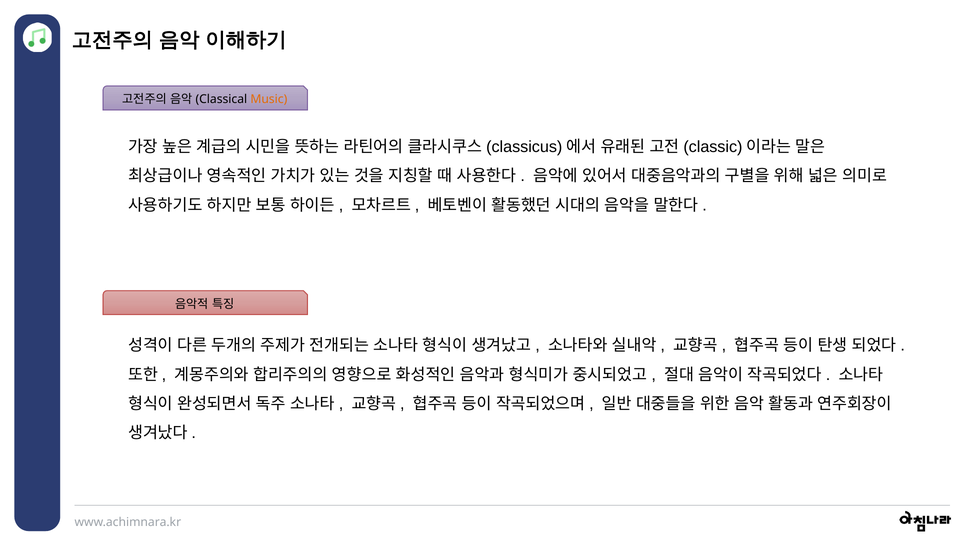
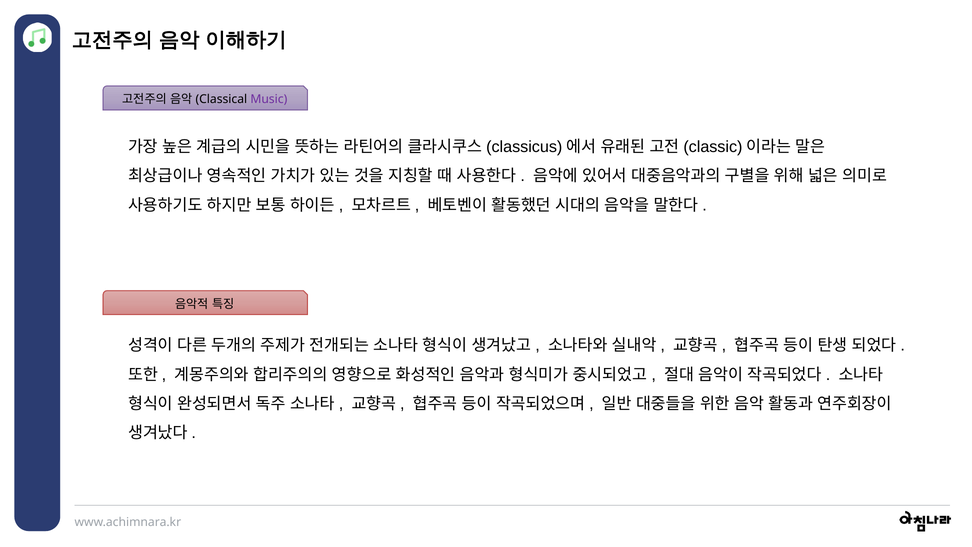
Music colour: orange -> purple (269, 99)
